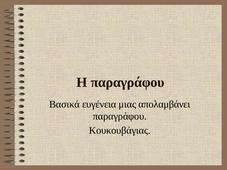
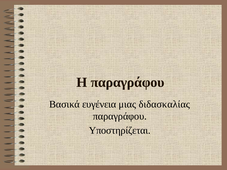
απολαμβάνει: απολαμβάνει -> διδασκαλίας (164, 104)
Κουκουβάγιας: Κουκουβάγιας -> Υποστηρίζεται (120, 131)
